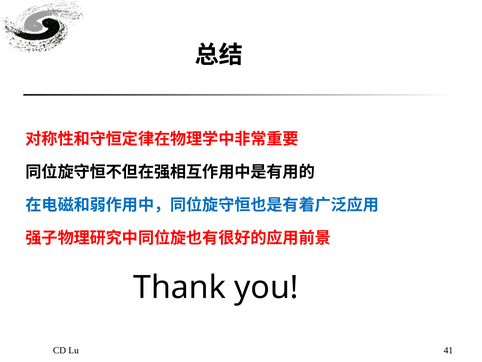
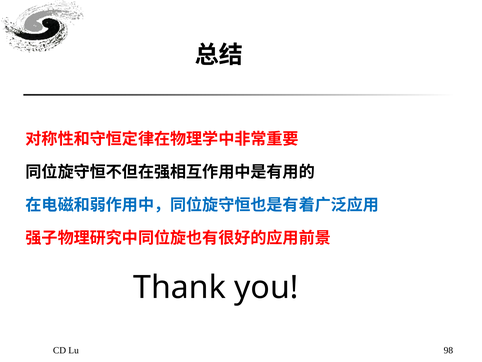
41: 41 -> 98 (448, 350)
